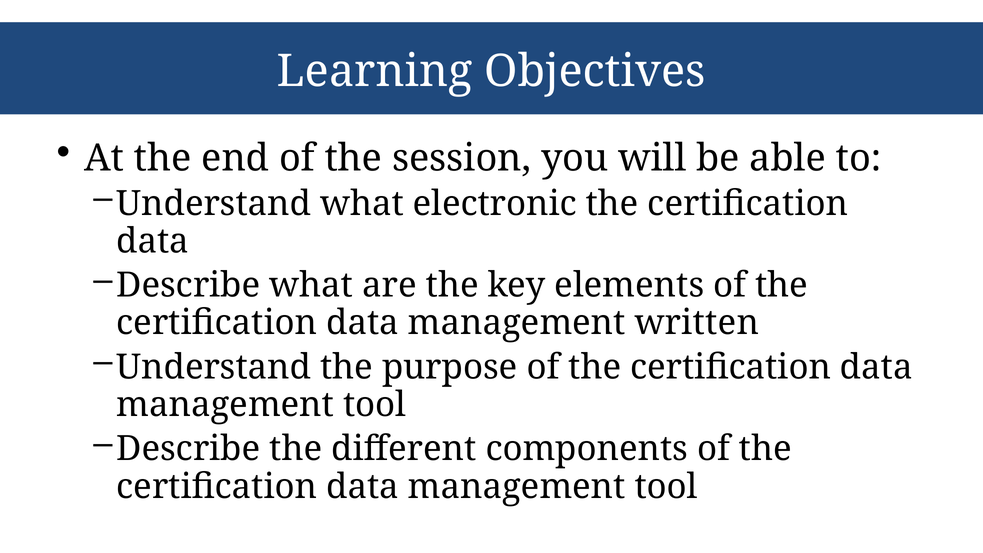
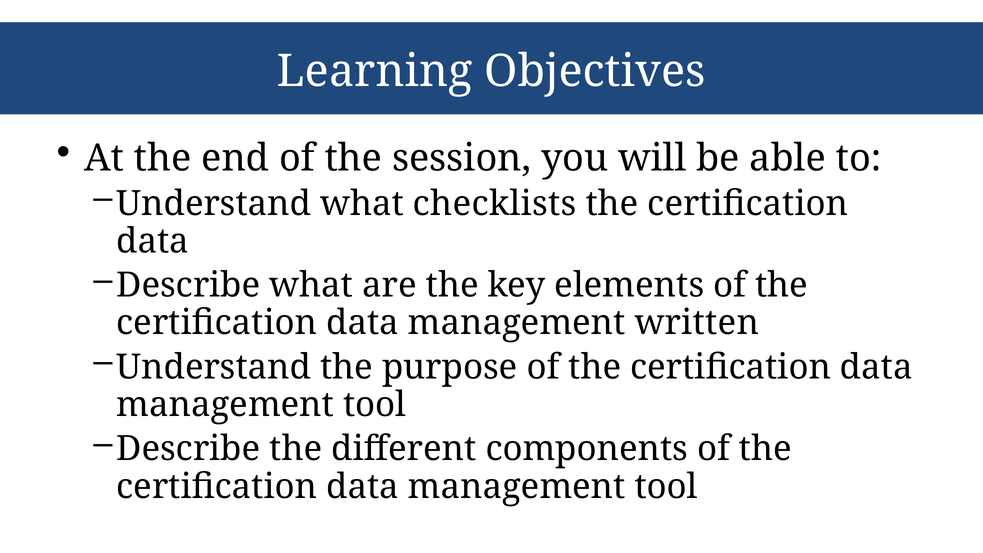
electronic: electronic -> checklists (495, 204)
